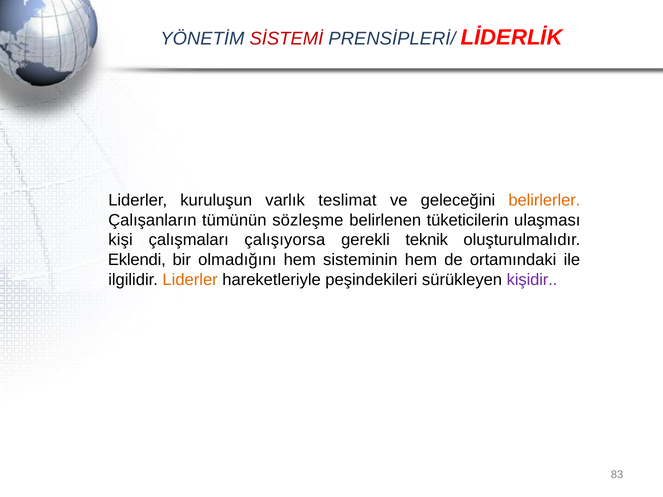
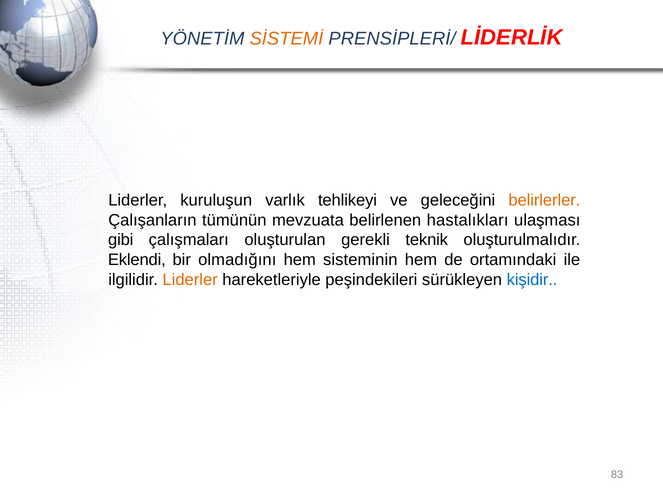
SİSTEMİ colour: red -> orange (286, 39)
teslimat: teslimat -> tehlikeyi (348, 200)
sözleşme: sözleşme -> mevzuata (308, 220)
tüketicilerin: tüketicilerin -> hastalıkları (468, 220)
kişi: kişi -> gibi (121, 240)
çalışıyorsa: çalışıyorsa -> oluşturulan (285, 240)
kişidir colour: purple -> blue (532, 280)
